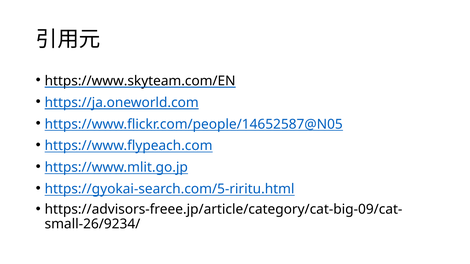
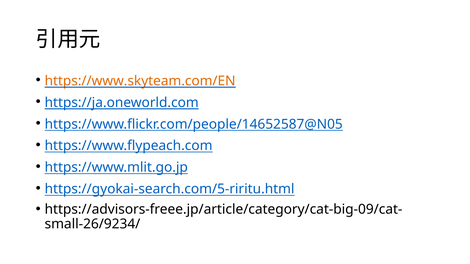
https://www.skyteam.com/EN colour: black -> orange (140, 81)
